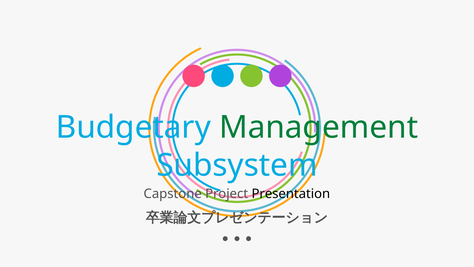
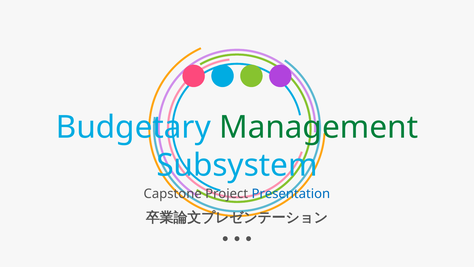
Presentation colour: black -> blue (291, 194)
